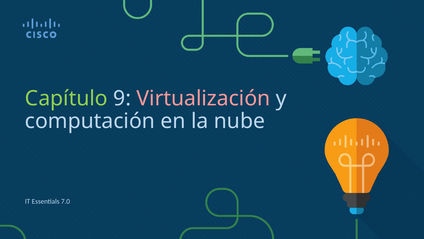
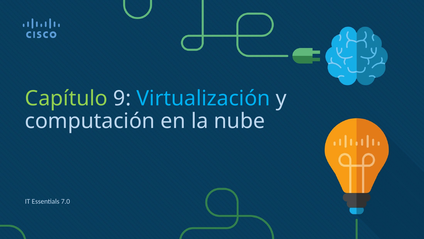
Virtualización colour: pink -> light blue (203, 98)
